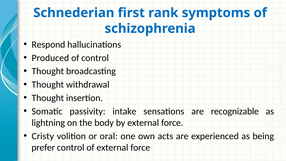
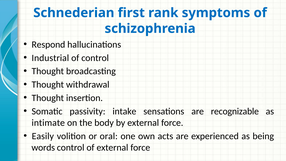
Produced: Produced -> Industrial (50, 58)
lightning: lightning -> intimate (48, 123)
Cristy: Cristy -> Easily (43, 136)
prefer: prefer -> words (43, 147)
